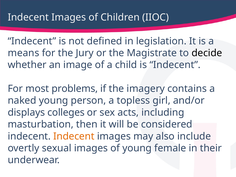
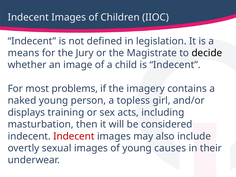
colleges: colleges -> training (66, 112)
Indecent colour: orange -> red (74, 136)
female: female -> causes (170, 148)
